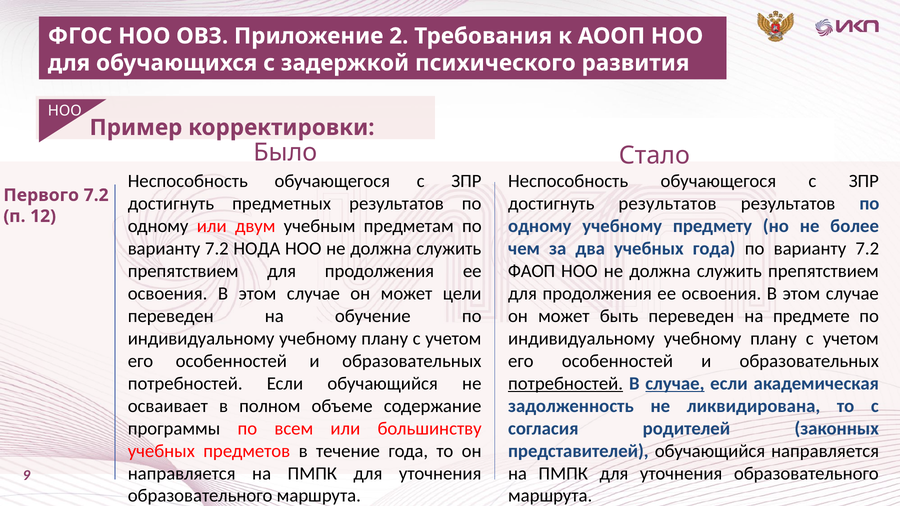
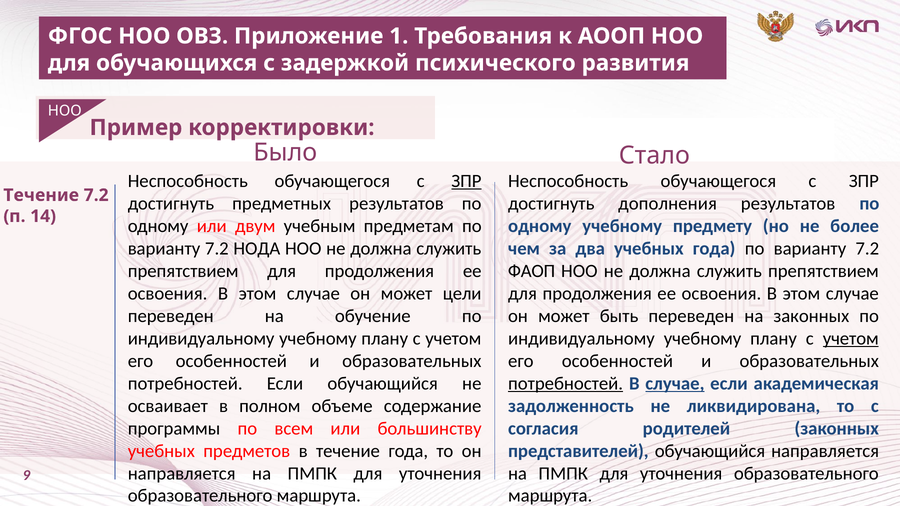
2: 2 -> 1 (399, 36)
ЗПР underline: none -> present (466, 181)
Первого: Первого -> Течение (41, 195)
достигнуть результатов: результатов -> дополнения (668, 204)
12: 12 -> 14 (43, 216)
на предмете: предмете -> законных (811, 316)
учетом underline: none -> present (851, 339)
